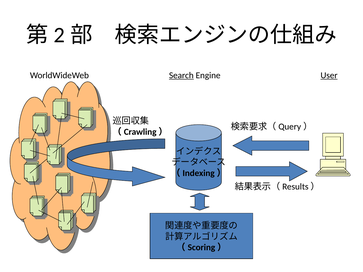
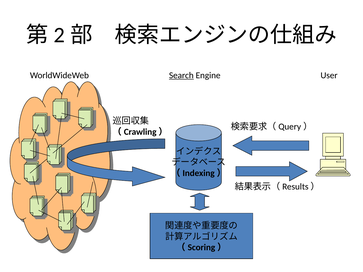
User underline: present -> none (329, 75)
